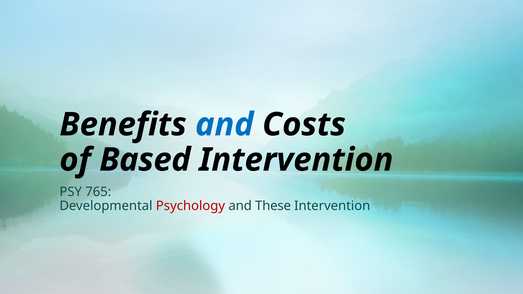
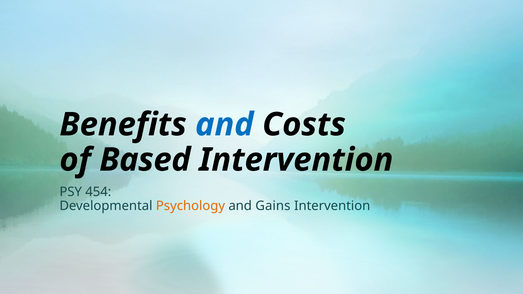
765: 765 -> 454 (98, 192)
Psychology colour: red -> orange (190, 206)
These: These -> Gains (273, 206)
